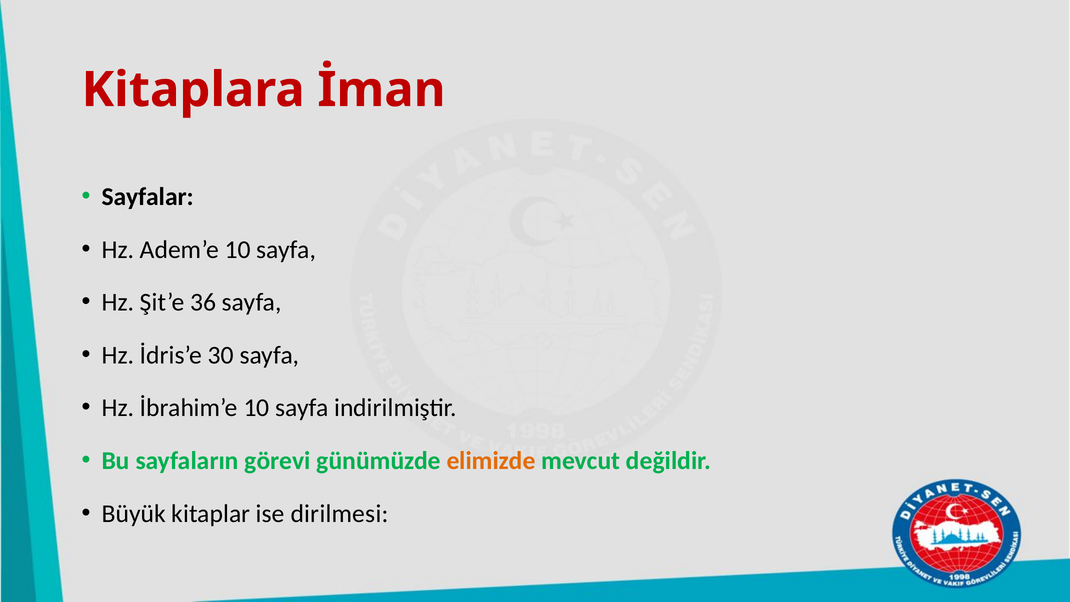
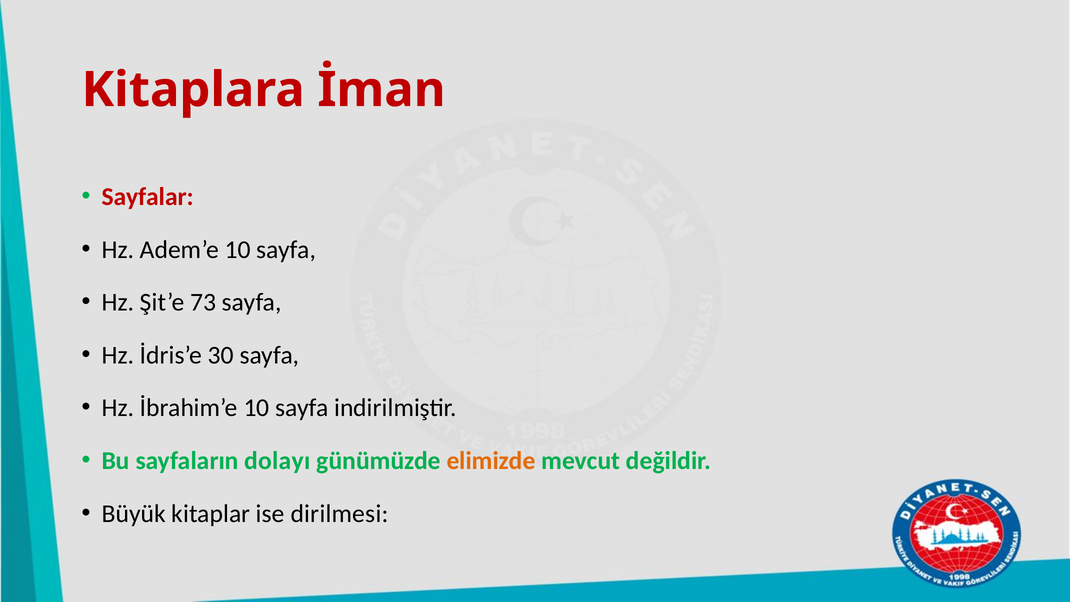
Sayfalar colour: black -> red (148, 197)
36: 36 -> 73 (203, 302)
görevi: görevi -> dolayı (277, 461)
